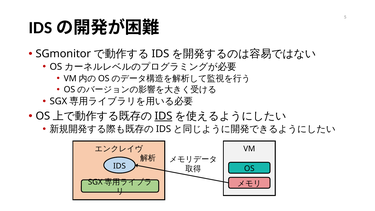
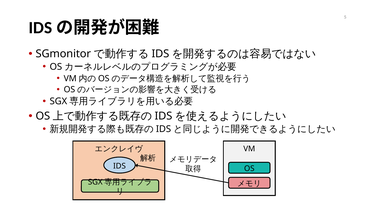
IDS underline: present -> none (163, 116)
